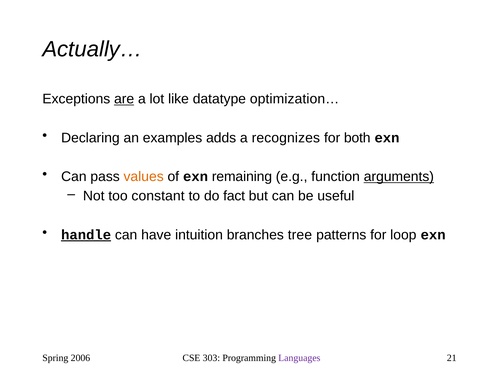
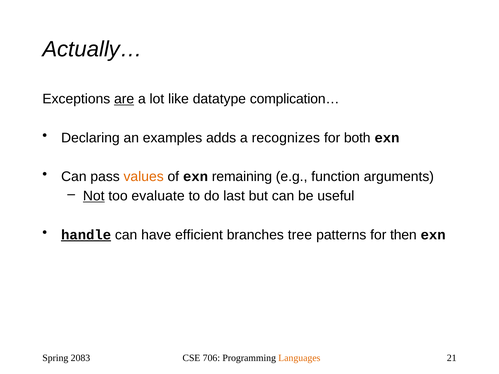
optimization…: optimization… -> complication… (295, 99)
arguments underline: present -> none (399, 177)
Not underline: none -> present (94, 196)
constant: constant -> evaluate (158, 196)
fact: fact -> last (234, 196)
intuition: intuition -> efficient (199, 235)
loop: loop -> then (403, 235)
2006: 2006 -> 2083 (80, 358)
303: 303 -> 706 (211, 358)
Languages colour: purple -> orange (299, 358)
